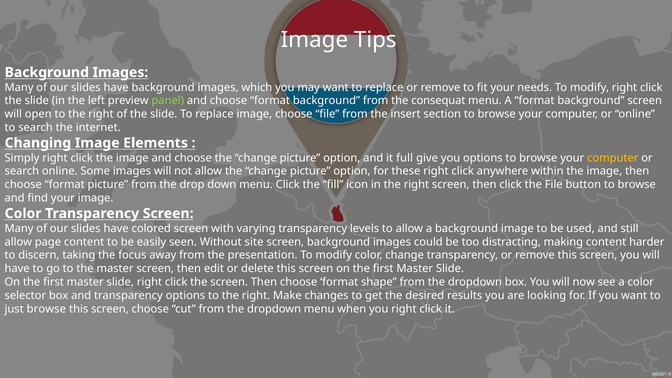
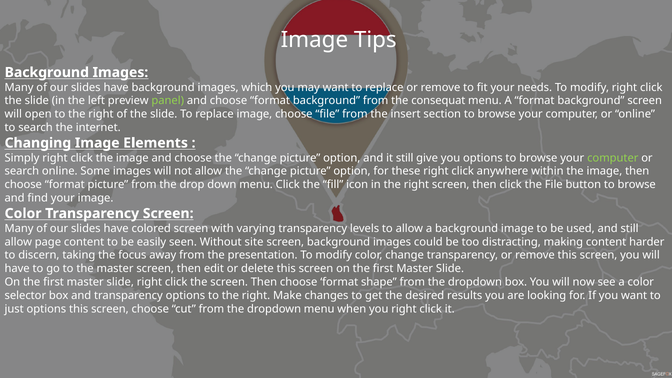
it full: full -> still (405, 158)
computer colour: yellow -> light green (613, 158)
just browse: browse -> options (46, 309)
